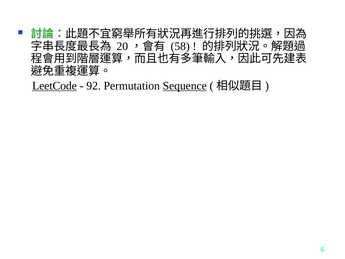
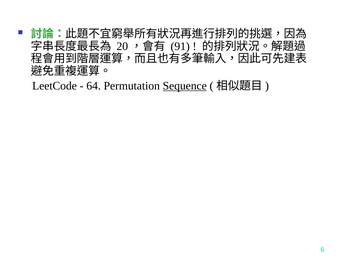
58: 58 -> 91 (180, 46)
LeetCode underline: present -> none (55, 86)
92: 92 -> 64 (94, 86)
